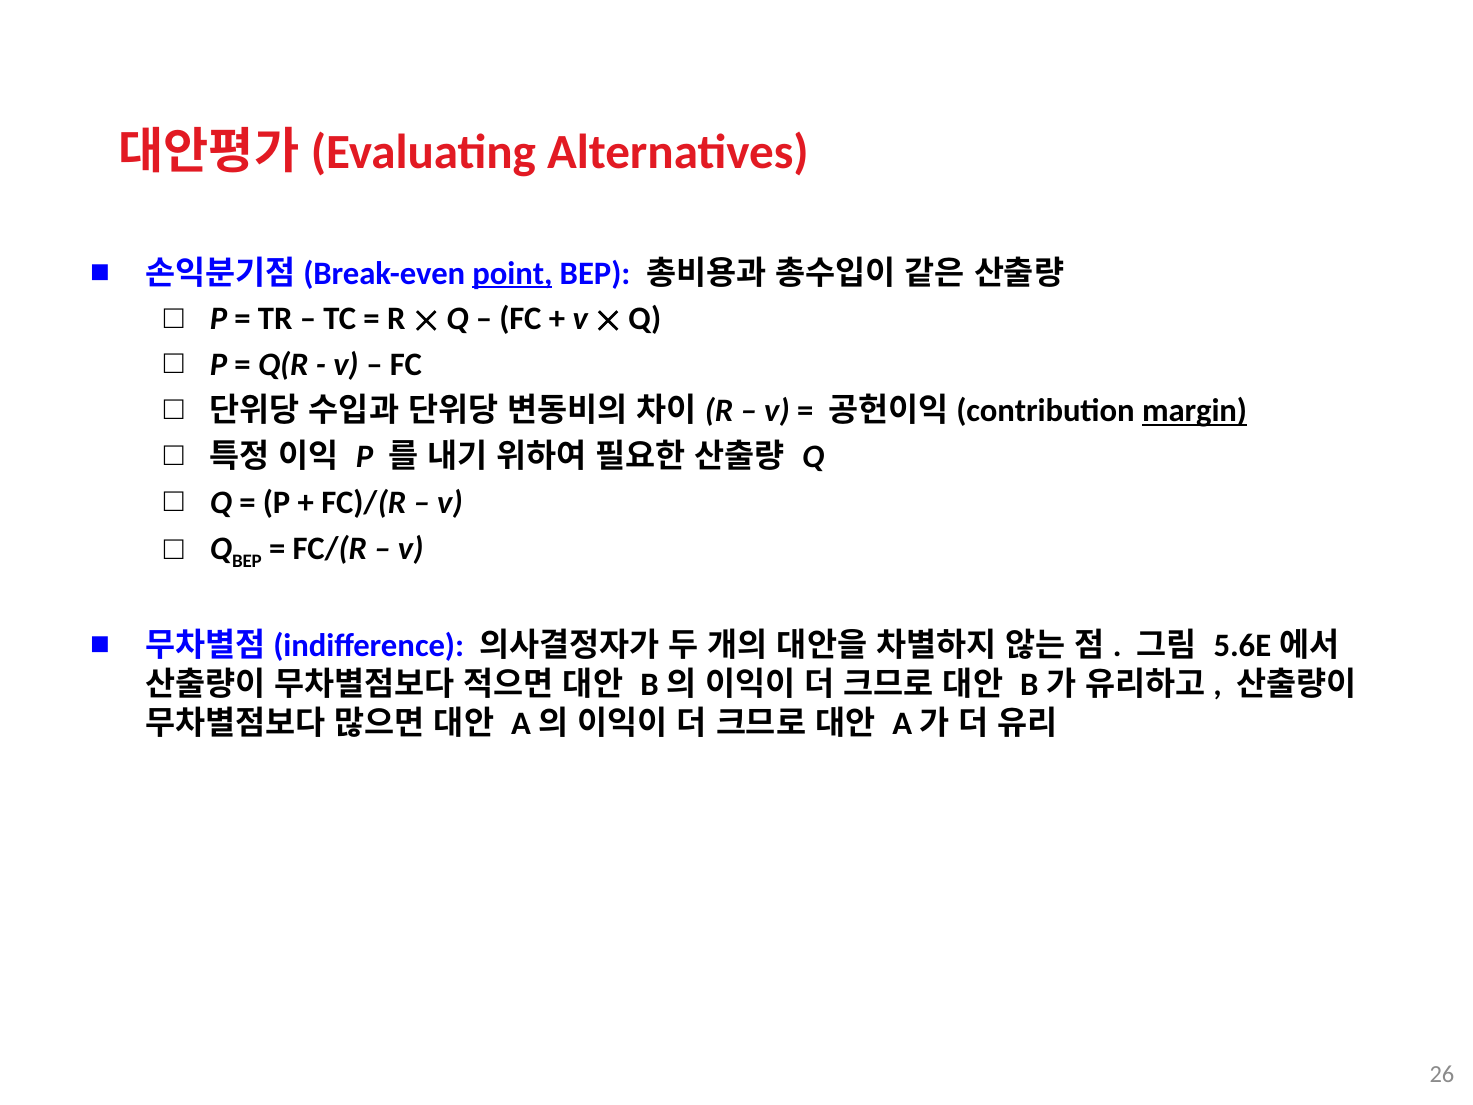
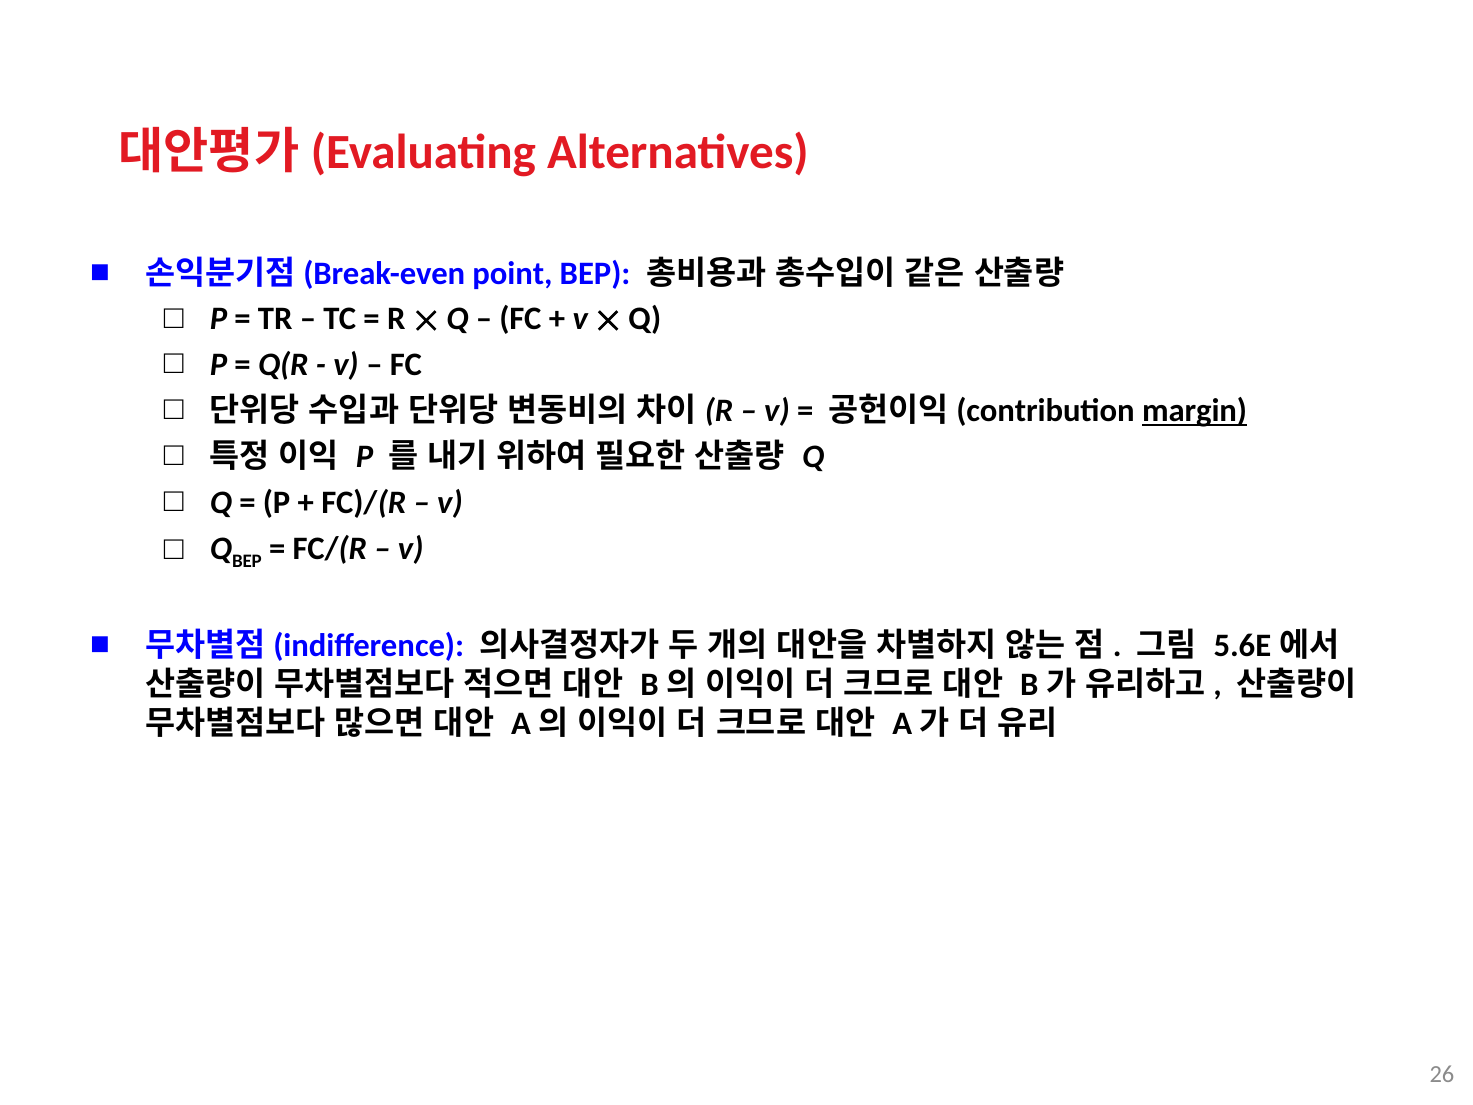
point underline: present -> none (512, 273)
